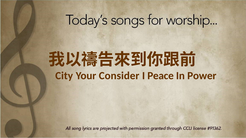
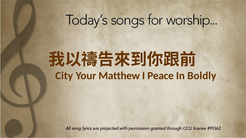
Consider: Consider -> Matthew (119, 76)
Power: Power -> Boldly (202, 76)
